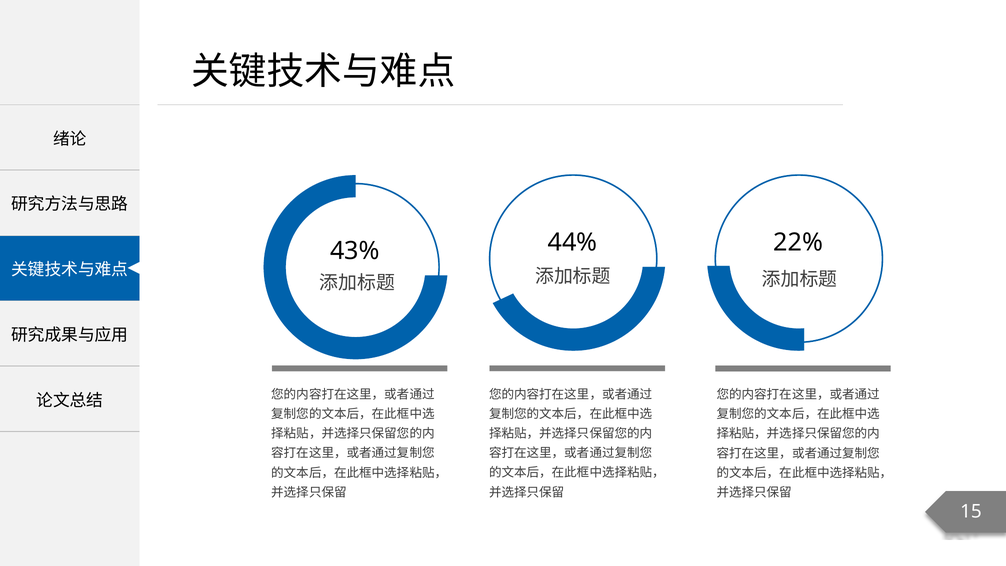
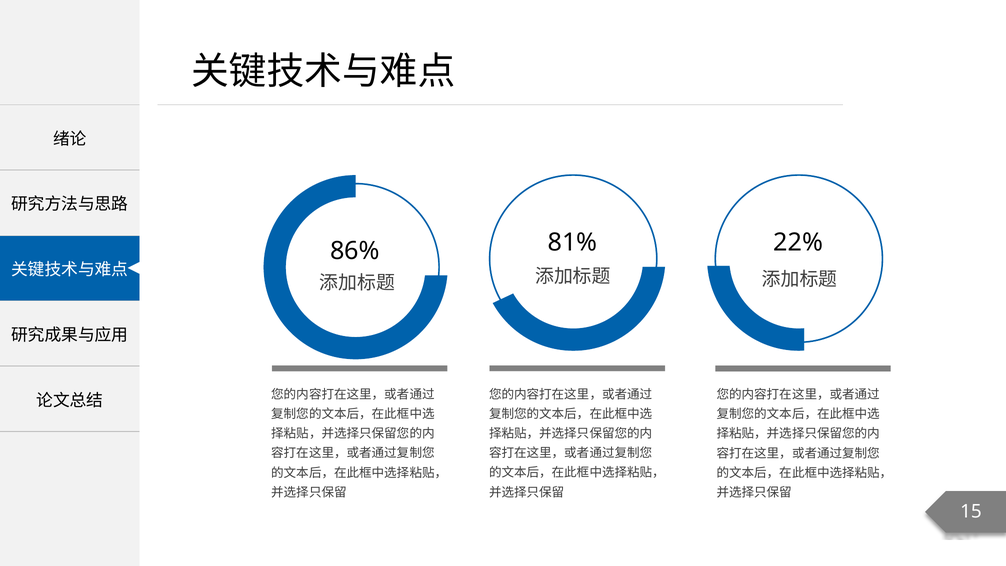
44%: 44% -> 81% (573, 242)
43%: 43% -> 86% (355, 251)
